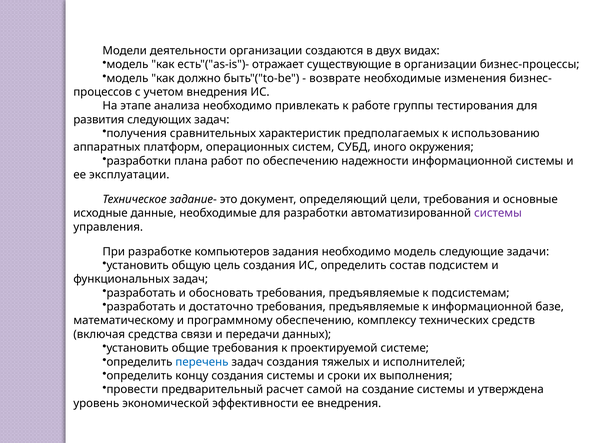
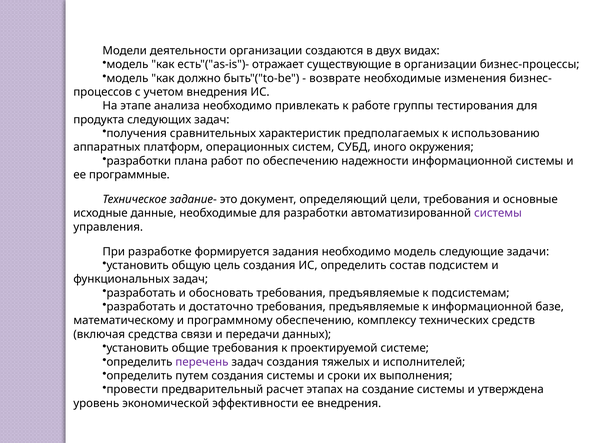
развития: развития -> продукта (99, 120)
эксплуатации: эксплуатации -> программные (129, 175)
компьютеров: компьютеров -> формируется (232, 252)
перечень colour: blue -> purple (202, 362)
концу: концу -> путем (192, 376)
самой: самой -> этапах (325, 390)
